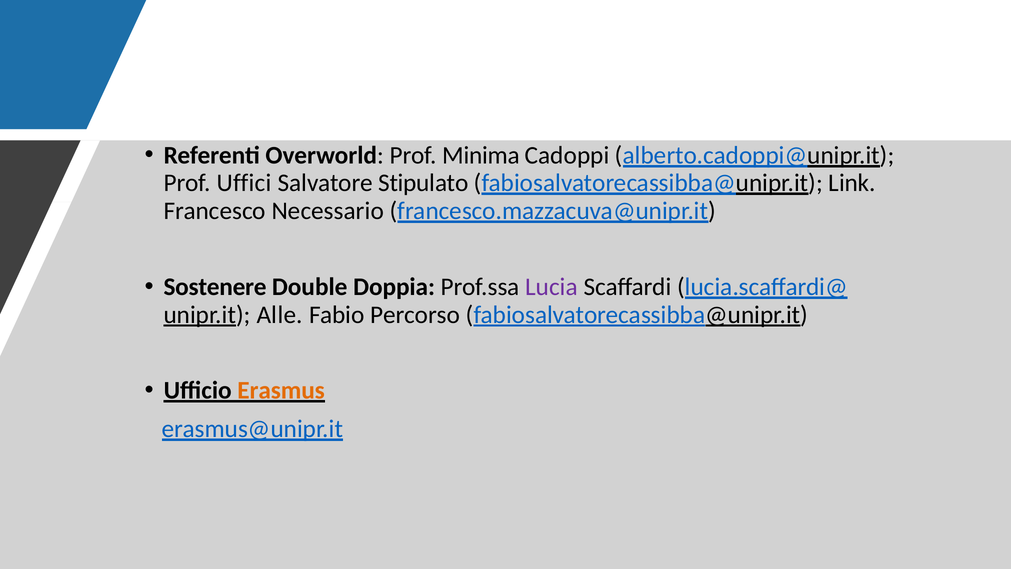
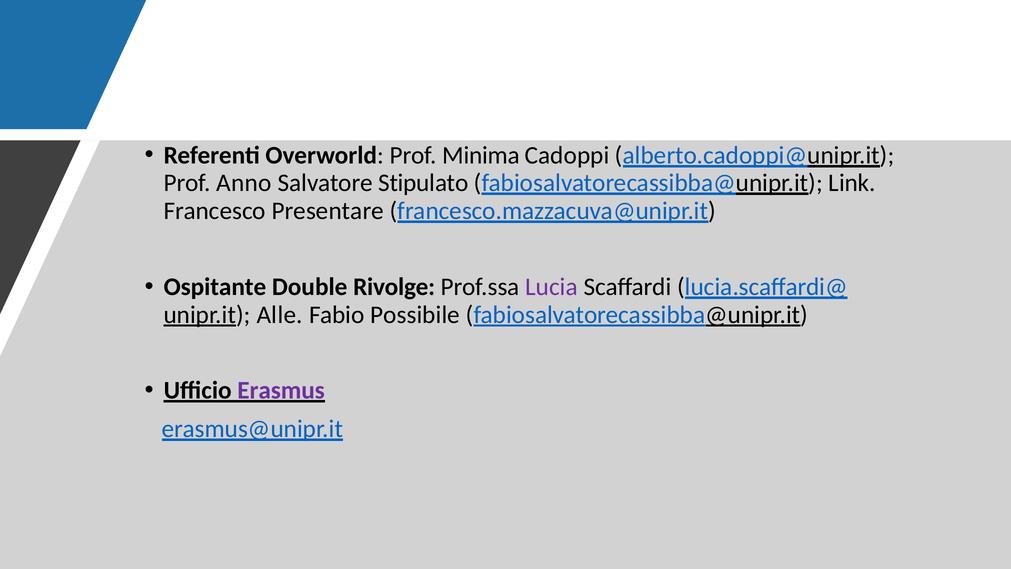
Uffici: Uffici -> Anno (244, 183)
Necessario: Necessario -> Presentare (328, 211)
Sostenere: Sostenere -> Ospitante (215, 287)
Doppia: Doppia -> Rivolge (394, 287)
Percorso: Percorso -> Possibile (415, 314)
Erasmus colour: orange -> purple (281, 390)
